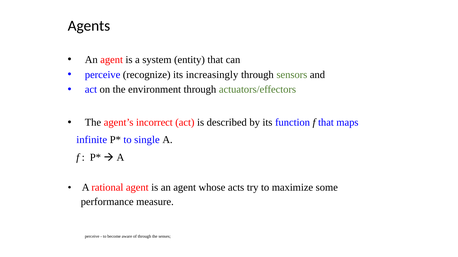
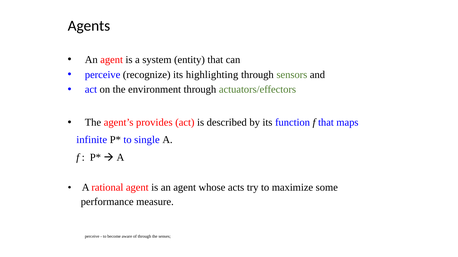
increasingly: increasingly -> highlighting (212, 75)
incorrect: incorrect -> provides (154, 123)
